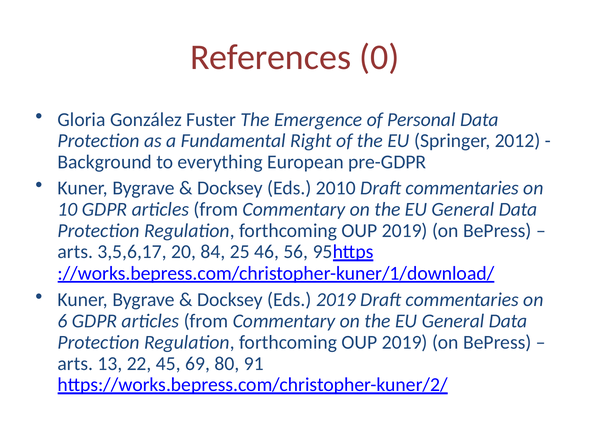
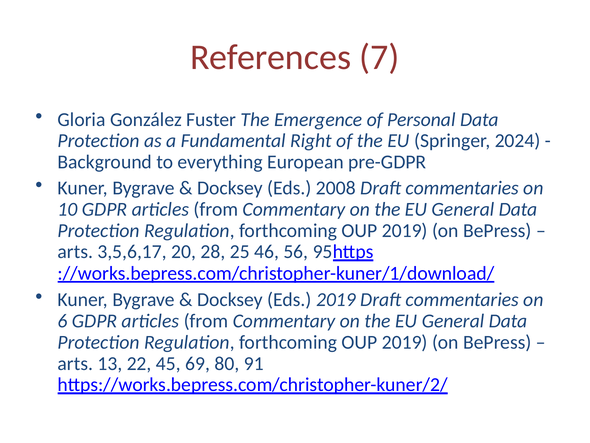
0: 0 -> 7 (379, 57)
2012: 2012 -> 2024 (518, 141)
2010: 2010 -> 2008 (336, 188)
84: 84 -> 28 (213, 251)
